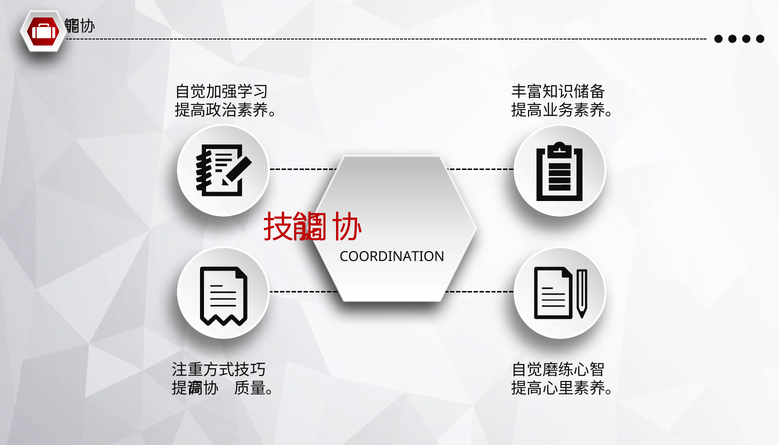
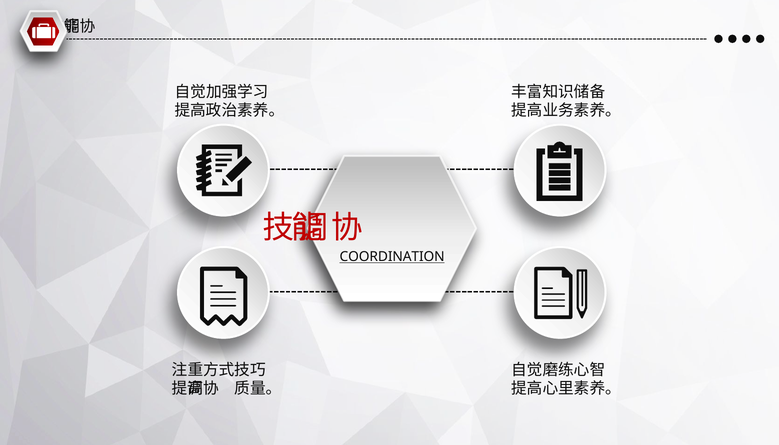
COORDINATION underline: none -> present (392, 257)
